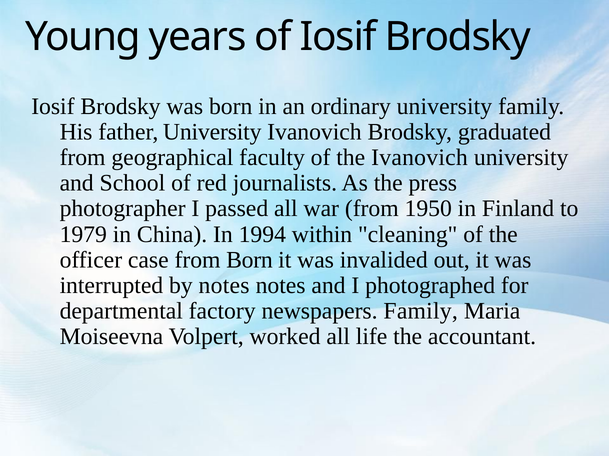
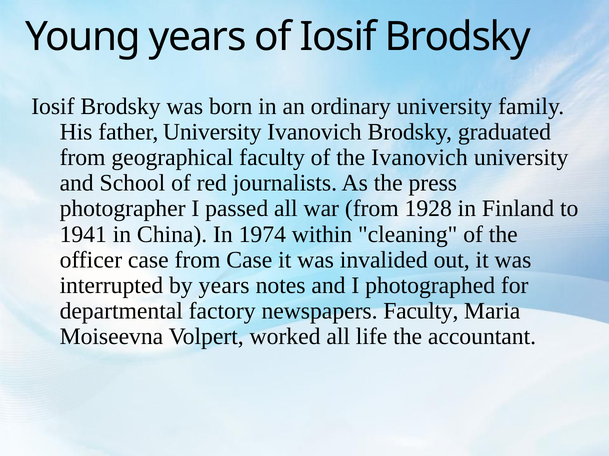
1950: 1950 -> 1928 (428, 209)
1979: 1979 -> 1941 (83, 235)
1994: 1994 -> 1974 (262, 235)
from Born: Born -> Case (249, 260)
by notes: notes -> years (224, 286)
newspapers Family: Family -> Faculty (421, 311)
